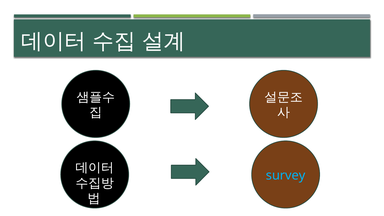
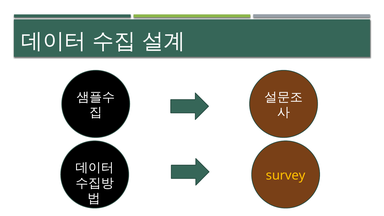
survey colour: light blue -> yellow (286, 175)
